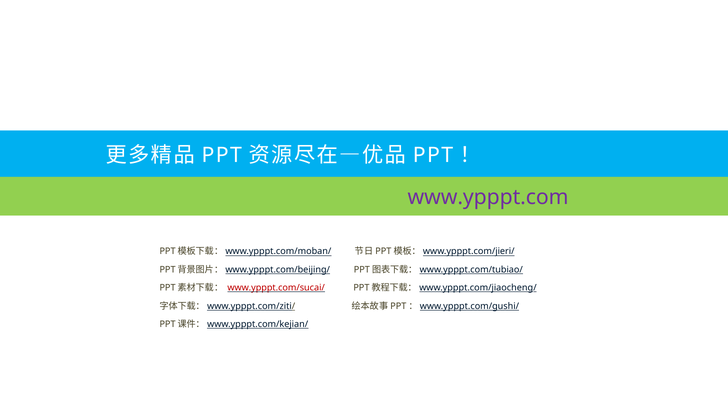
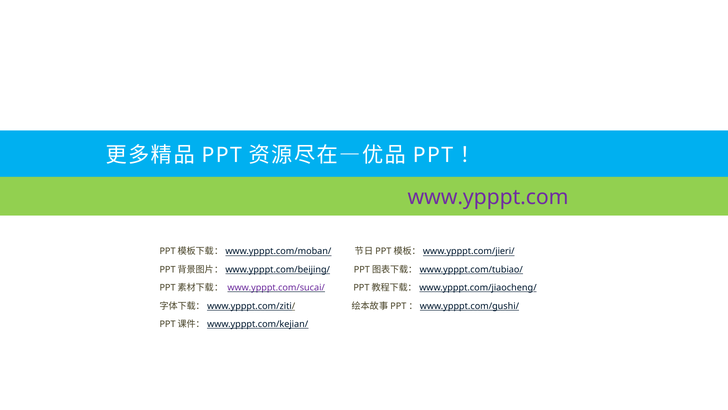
www.ypppt.com/sucai/ colour: red -> purple (276, 287)
